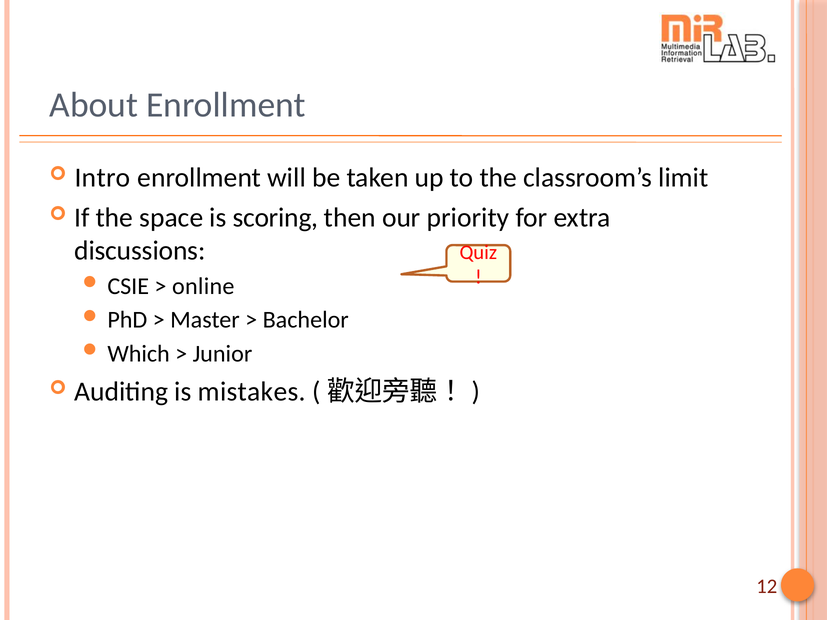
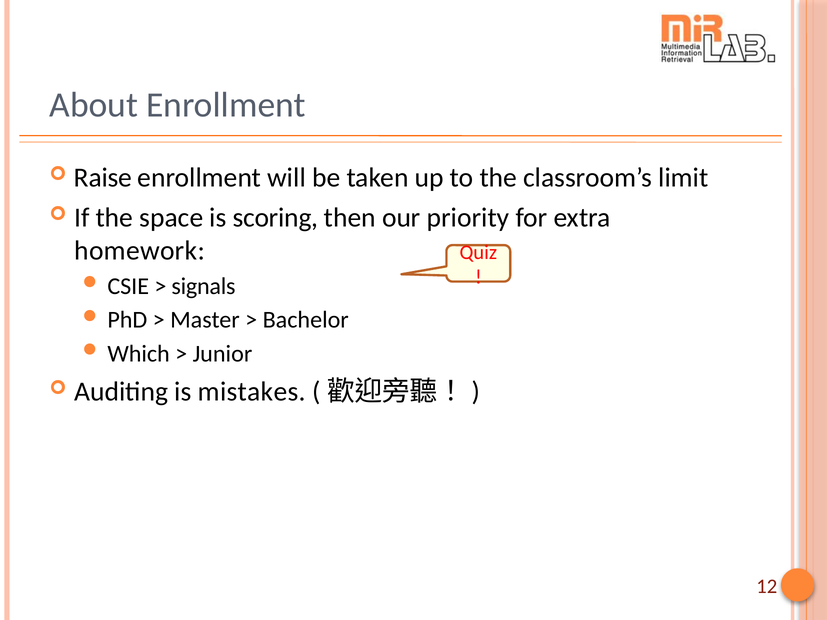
Intro: Intro -> Raise (103, 178)
discussions: discussions -> homework (140, 251)
online: online -> signals (204, 286)
